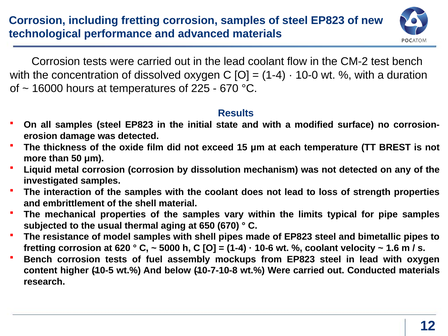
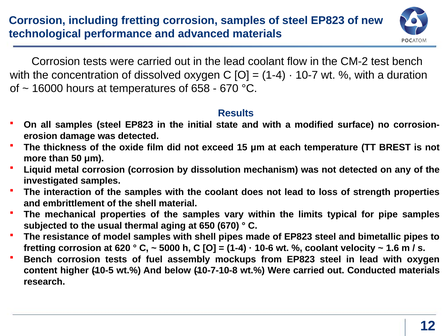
10-0: 10-0 -> 10-7 (307, 75)
225: 225 -> 658 (200, 88)
